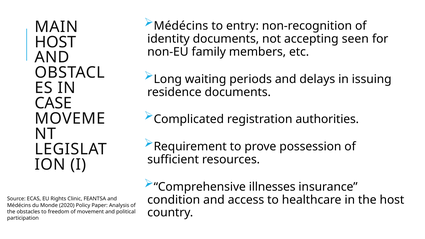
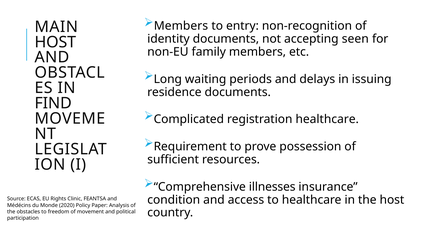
Médécins: Médécins -> Members (181, 26)
CASE: CASE -> FIND (53, 103)
registration authorities: authorities -> healthcare (327, 119)
